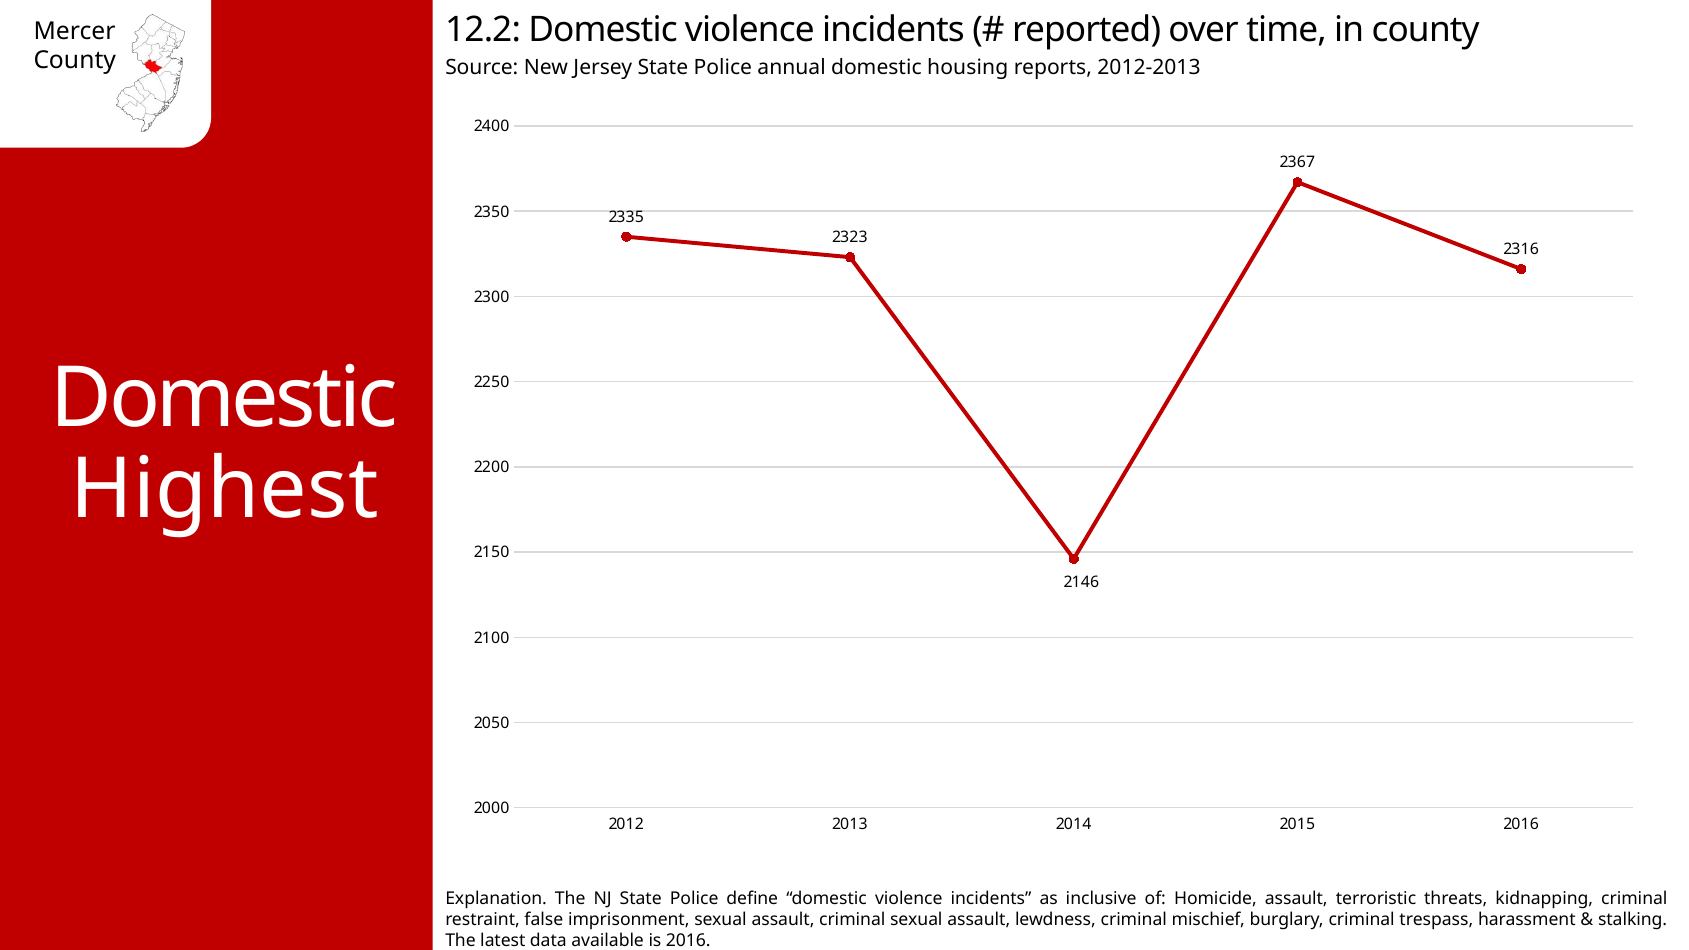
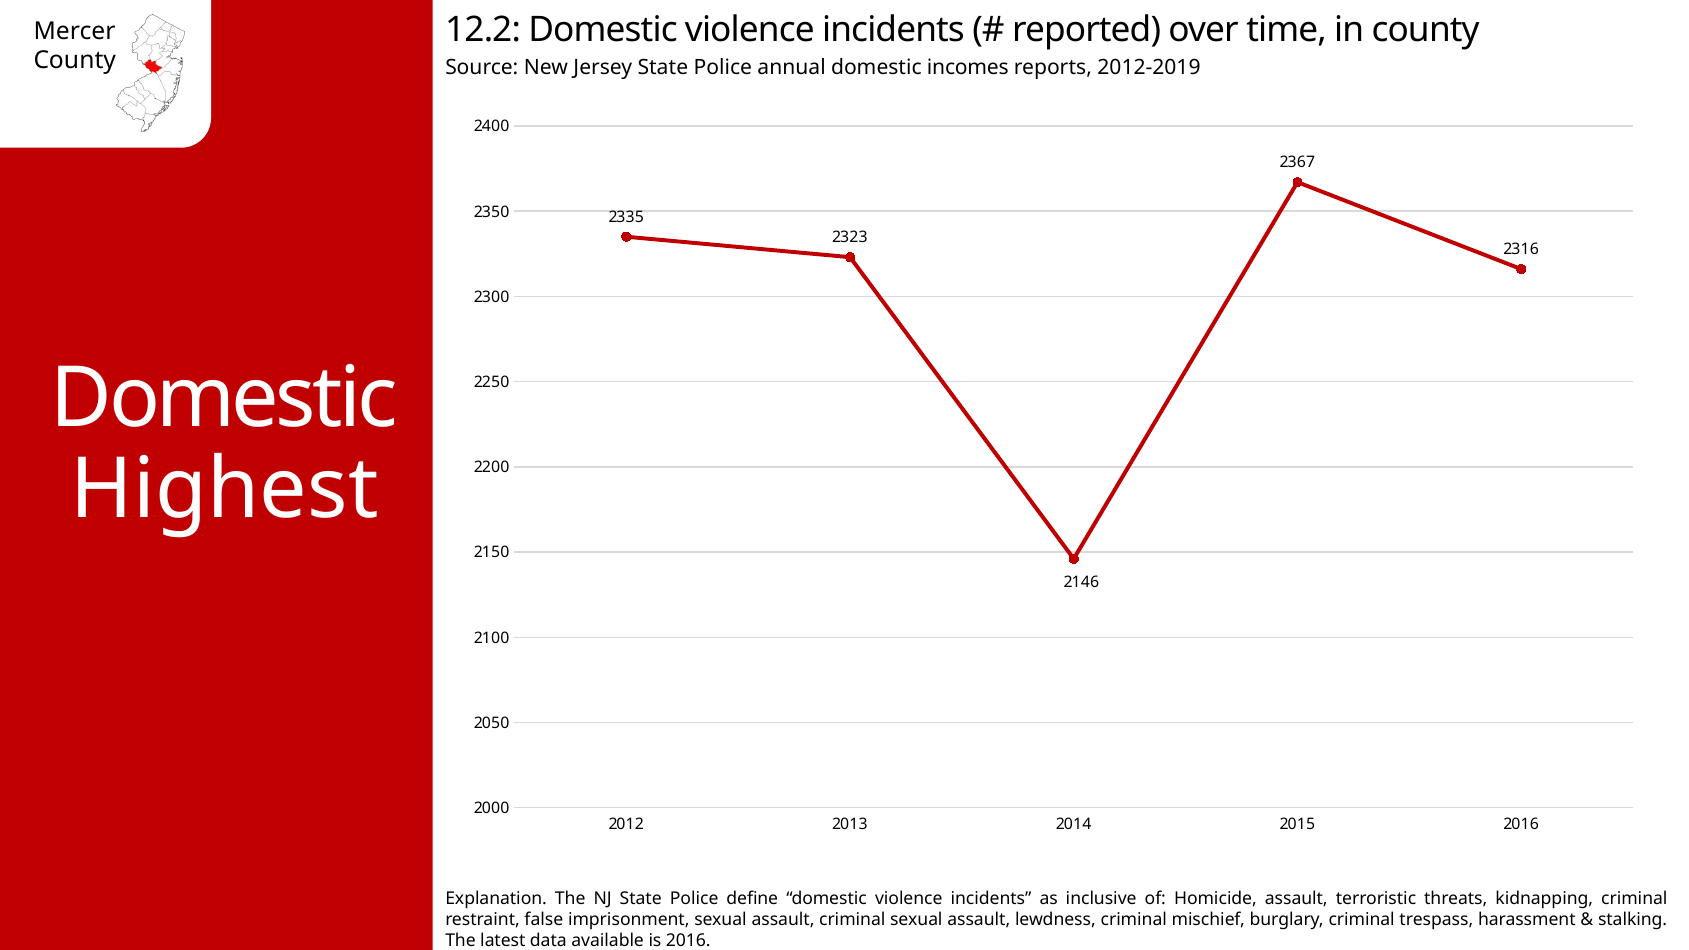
housing: housing -> incomes (968, 67)
2012-2013: 2012-2013 -> 2012-2019 (1149, 67)
